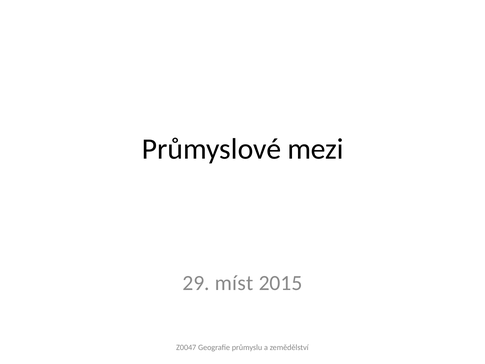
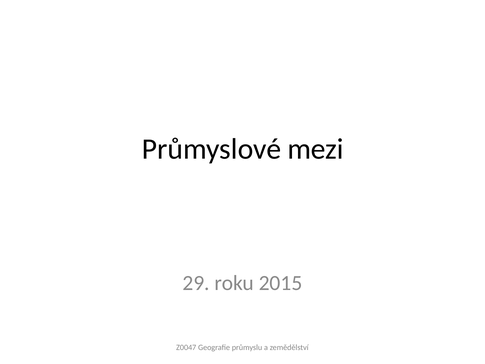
míst: míst -> roku (234, 283)
